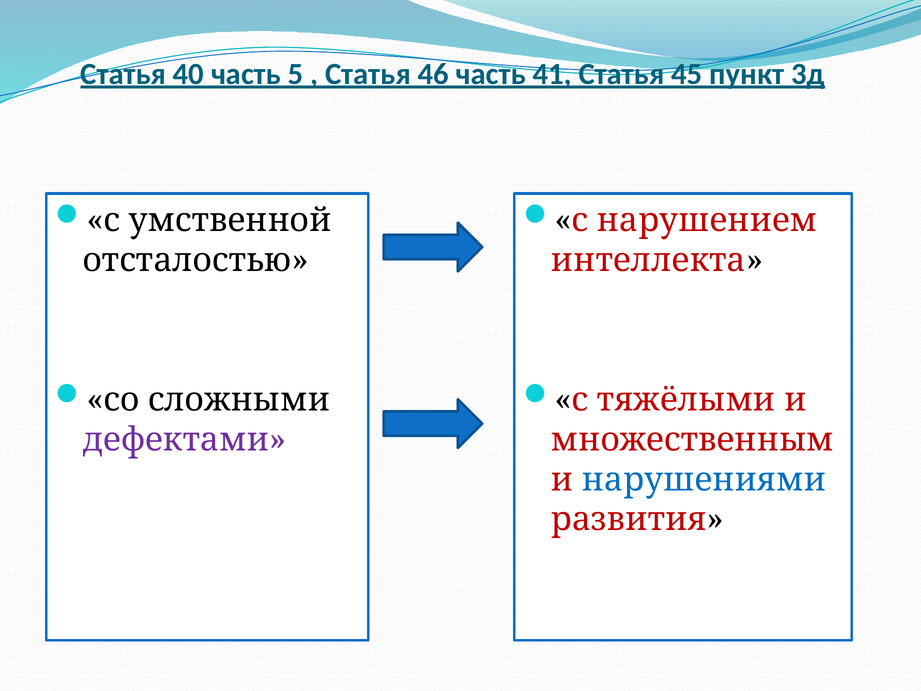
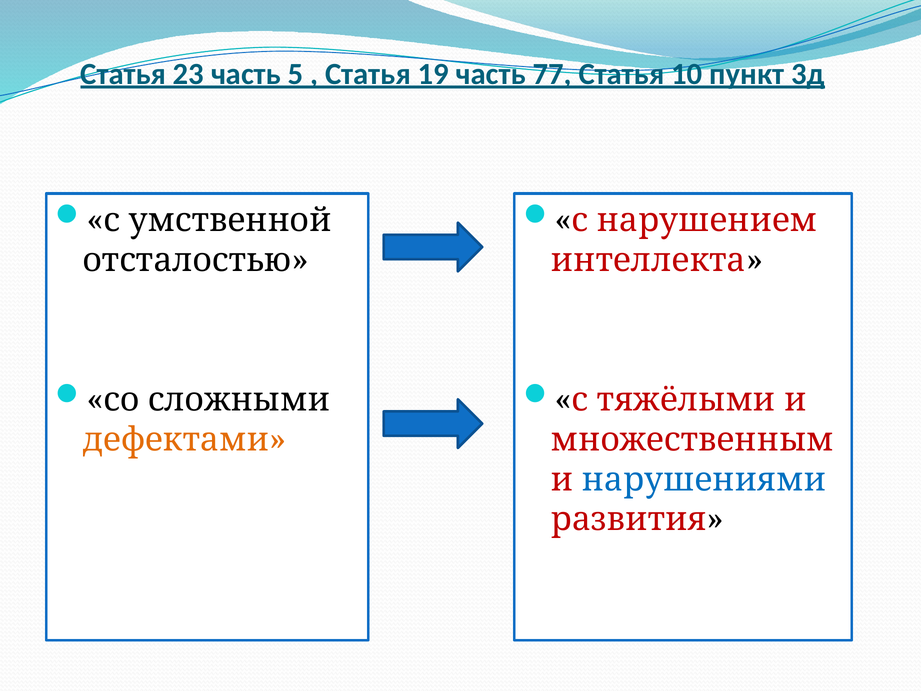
40: 40 -> 23 (188, 74)
46: 46 -> 19 (433, 74)
41: 41 -> 77 (552, 74)
45: 45 -> 10 (687, 74)
дефектами colour: purple -> orange (184, 440)
